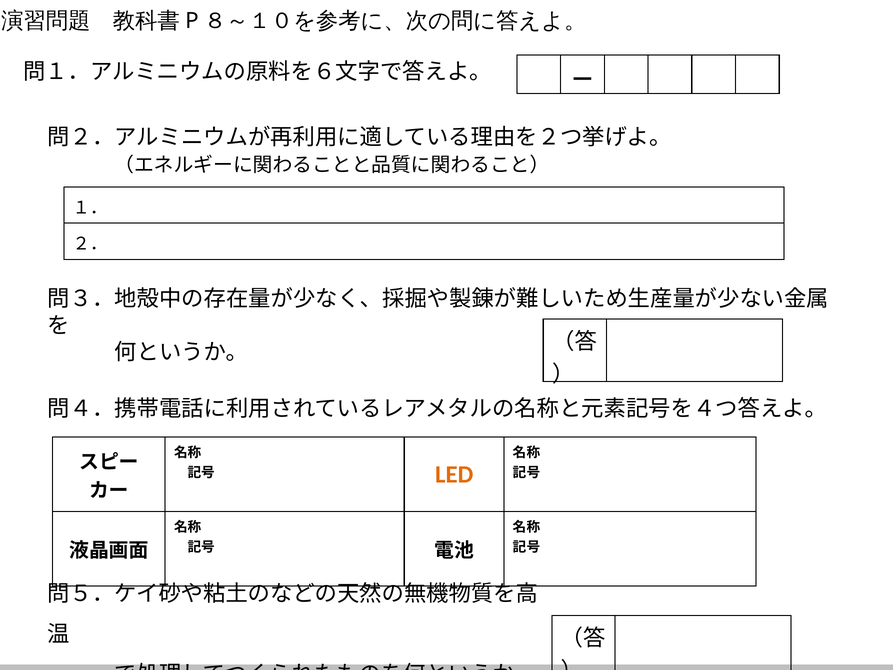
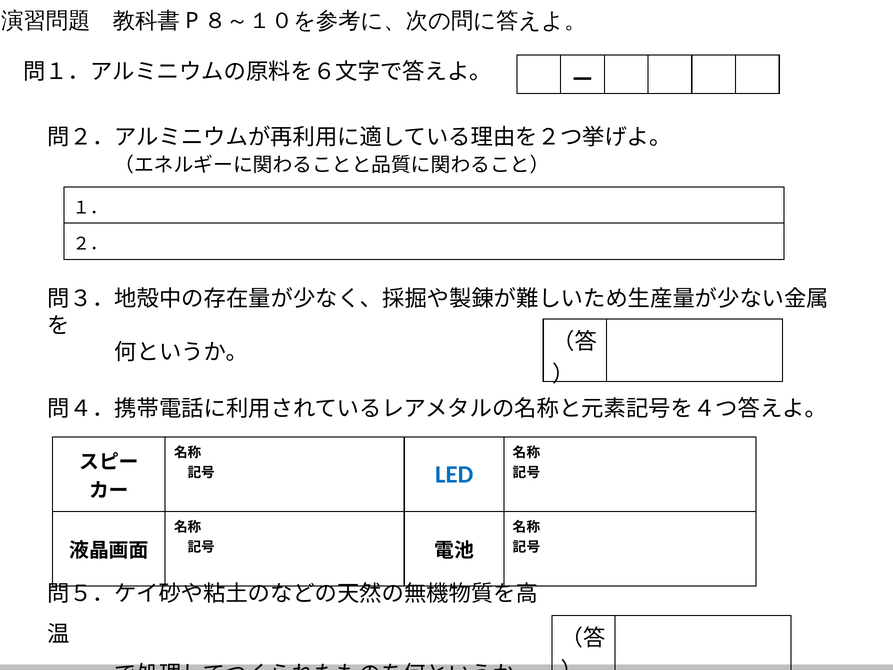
LED colour: orange -> blue (454, 474)
